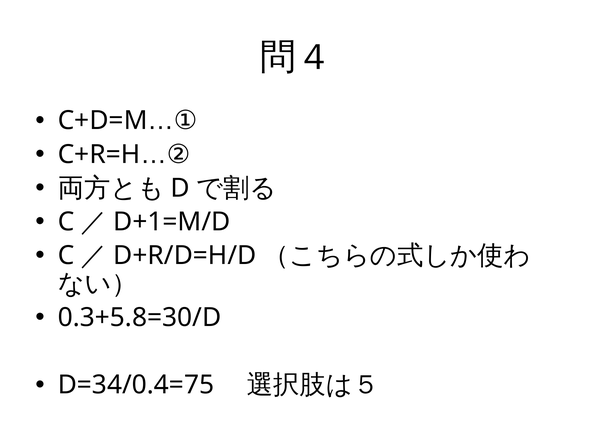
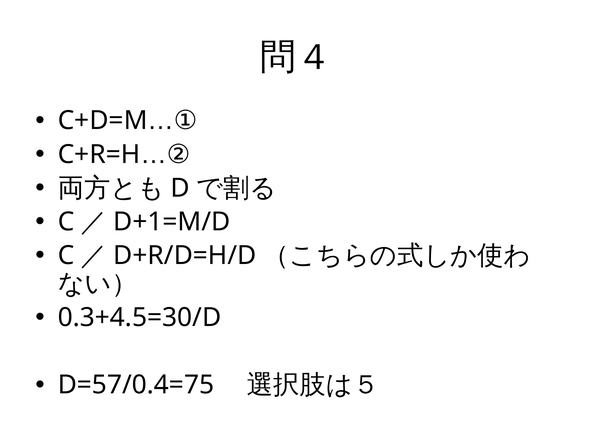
0.3+5.8=30/D: 0.3+5.8=30/D -> 0.3+4.5=30/D (139, 318)
D=34/0.4=75: D=34/0.4=75 -> D=57/0.4=75 (136, 385)
